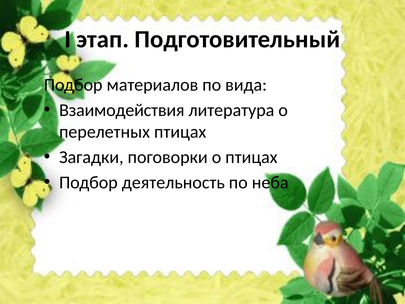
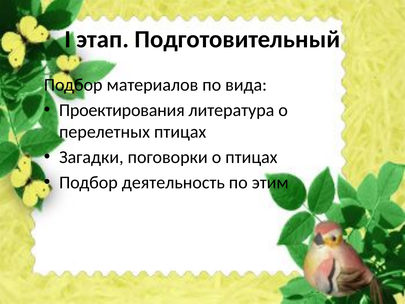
Взаимодействия: Взаимодействия -> Проектирования (122, 110)
неба: неба -> этим (270, 182)
